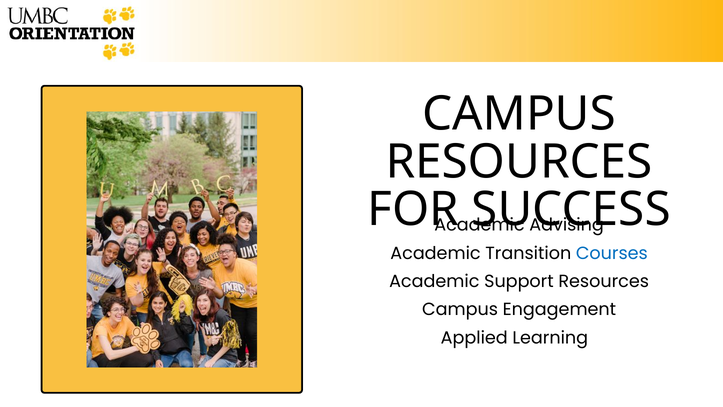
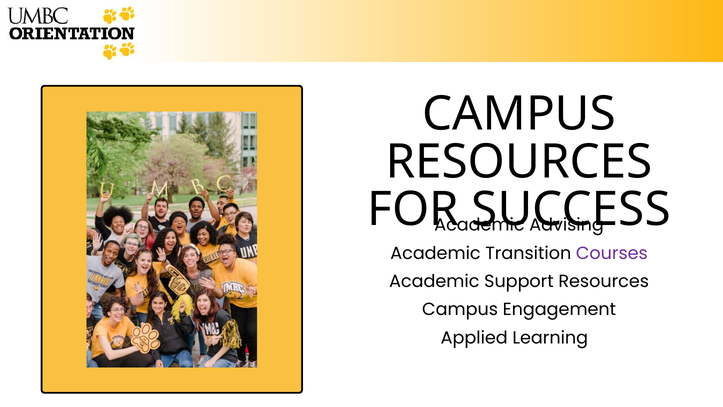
Courses colour: blue -> purple (612, 253)
